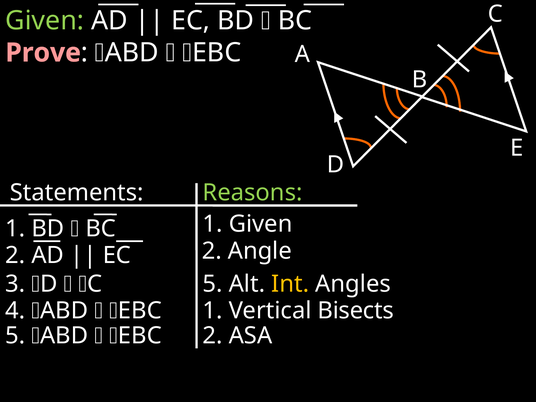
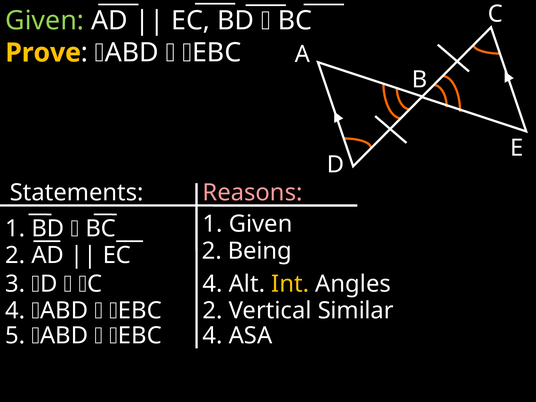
Prove colour: pink -> yellow (43, 53)
Reasons colour: light green -> pink (253, 193)
Angle: Angle -> Being (260, 251)
C 5: 5 -> 4 (213, 284)
1: 1 -> 2 (213, 311)
Bisects: Bisects -> Similar (356, 311)
2: 2 -> 4 (213, 336)
